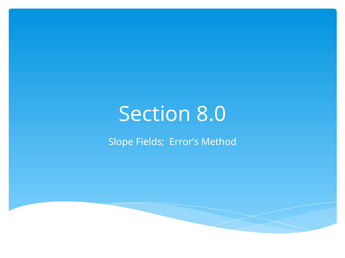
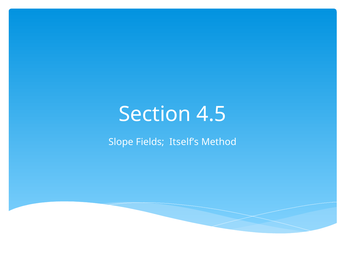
8.0: 8.0 -> 4.5 (211, 115)
Error’s: Error’s -> Itself’s (184, 142)
